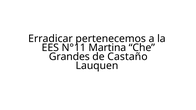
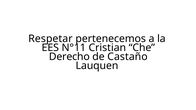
Erradicar: Erradicar -> Respetar (51, 39)
Martina: Martina -> Cristian (107, 48)
Grandes: Grandes -> Derecho (69, 57)
